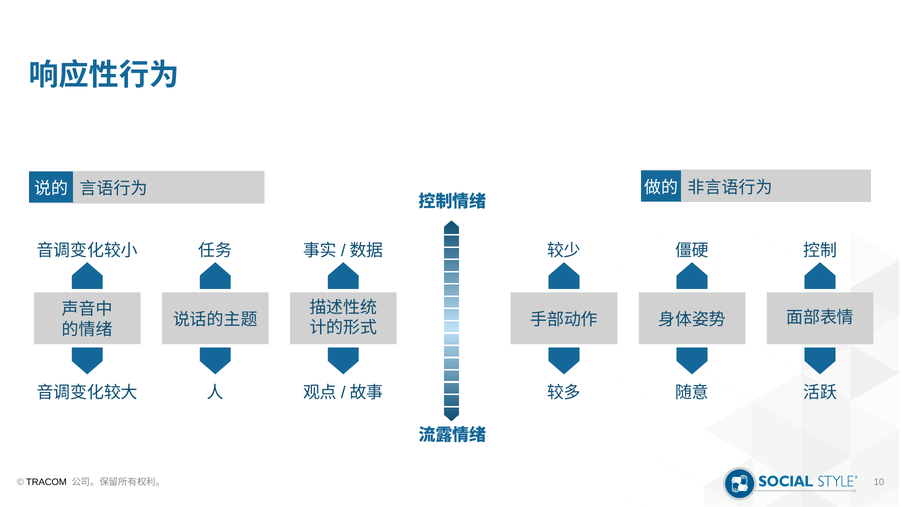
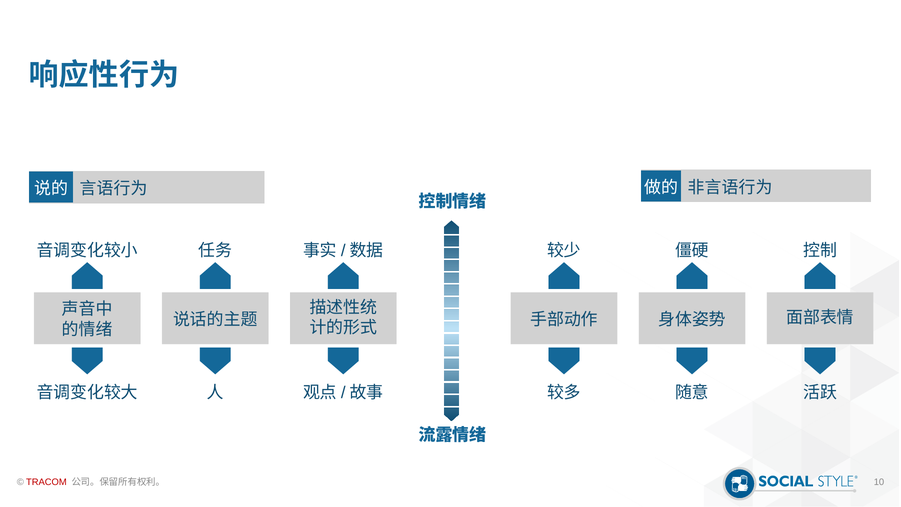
TRACOM colour: black -> red (46, 482)
